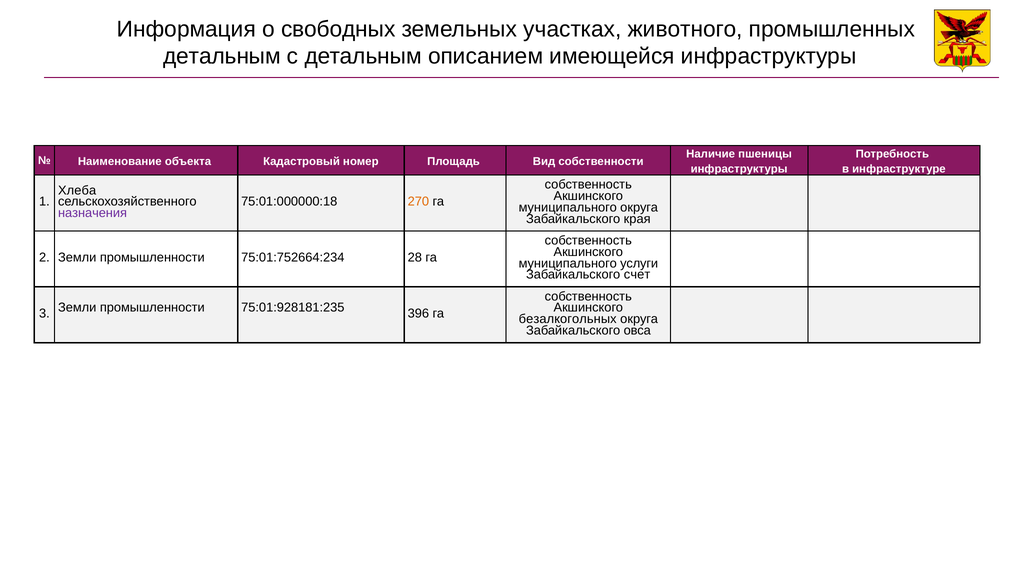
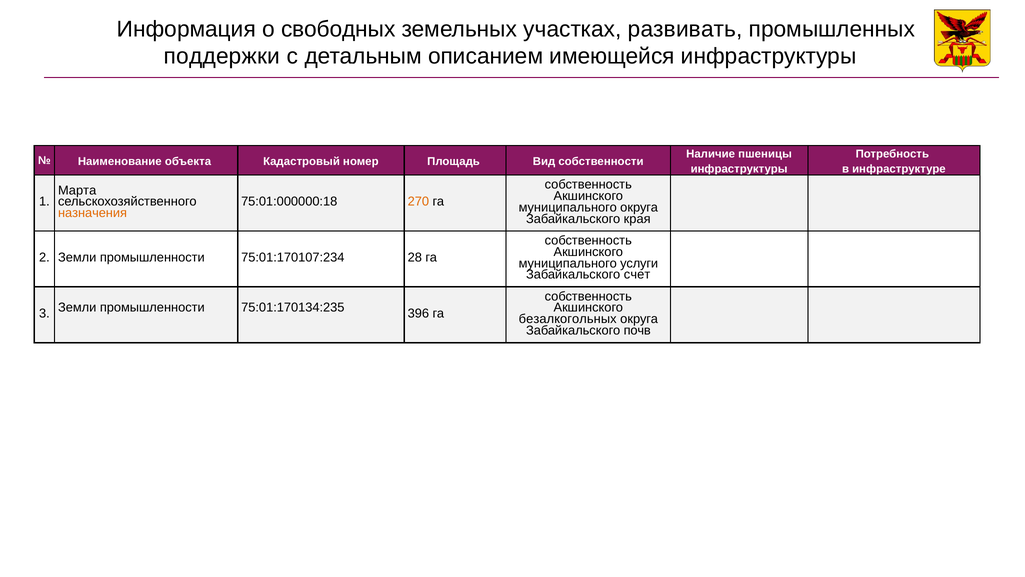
животного: животного -> развивать (685, 29)
детальным: детальным -> поддержки (222, 56)
Хлеба: Хлеба -> Марта (77, 190)
назначения colour: purple -> orange (93, 213)
75:01:752664:234: 75:01:752664:234 -> 75:01:170107:234 (293, 257)
75:01:928181:235: 75:01:928181:235 -> 75:01:170134:235 (293, 308)
овса: овса -> почв (637, 330)
